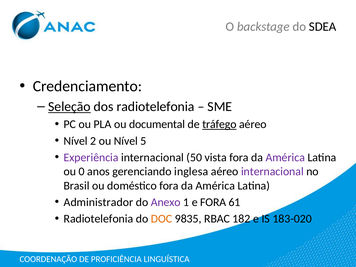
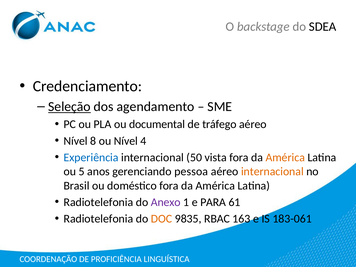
dos radiotelefonia: radiotelefonia -> agendamento (156, 107)
tráfego underline: present -> none (219, 124)
2: 2 -> 8 (93, 141)
5: 5 -> 4 (143, 141)
Experiência colour: purple -> blue (91, 157)
América colour: purple -> orange (285, 157)
0: 0 -> 5 (82, 172)
inglesa: inglesa -> pessoa (191, 172)
internacional colour: purple -> orange (272, 172)
Administrador: Administrador -> Radiotelefonia (98, 202)
e FORA: FORA -> PARA (213, 202)
182: 182 -> 163 (241, 219)
183-020: 183-020 -> 183-061 (292, 219)
